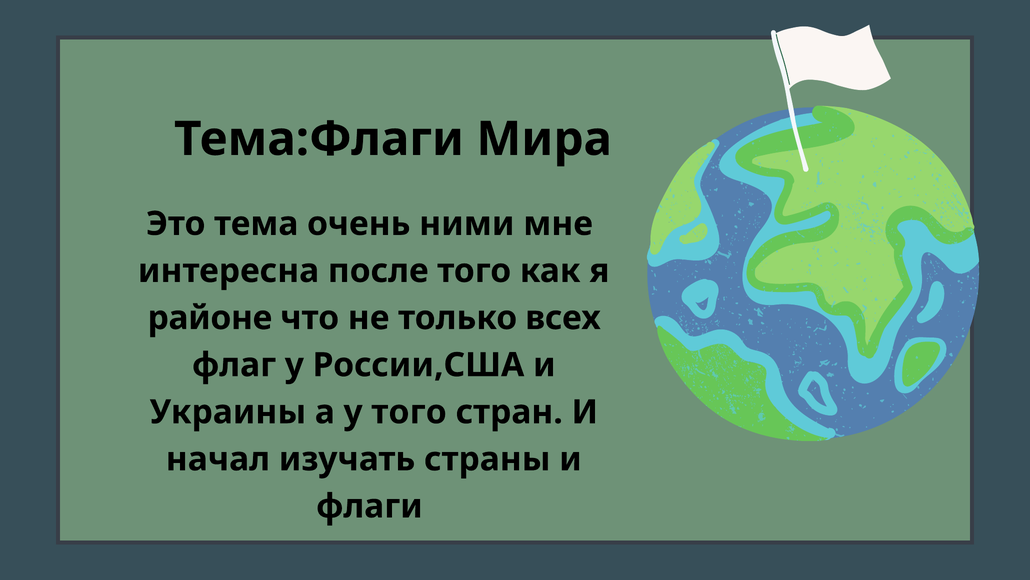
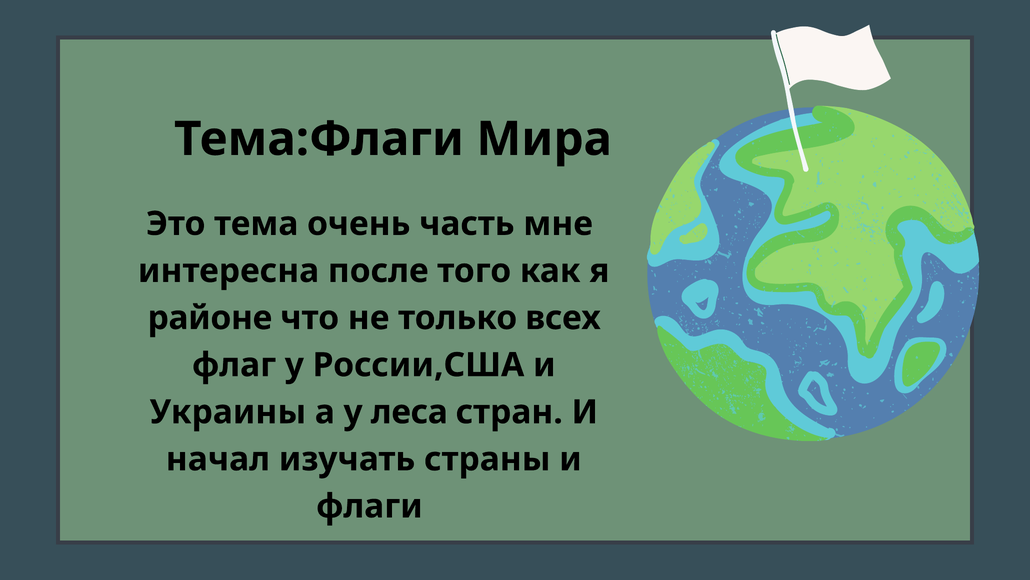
ними: ними -> часть (467, 224)
у того: того -> леса (409, 412)
